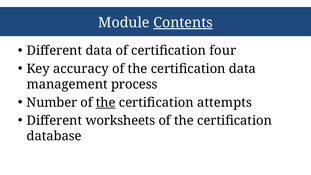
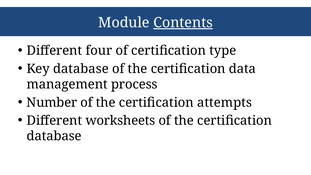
Different data: data -> four (99, 51)
four: four -> type (223, 51)
Key accuracy: accuracy -> database (81, 69)
the underline: present -> none (106, 102)
